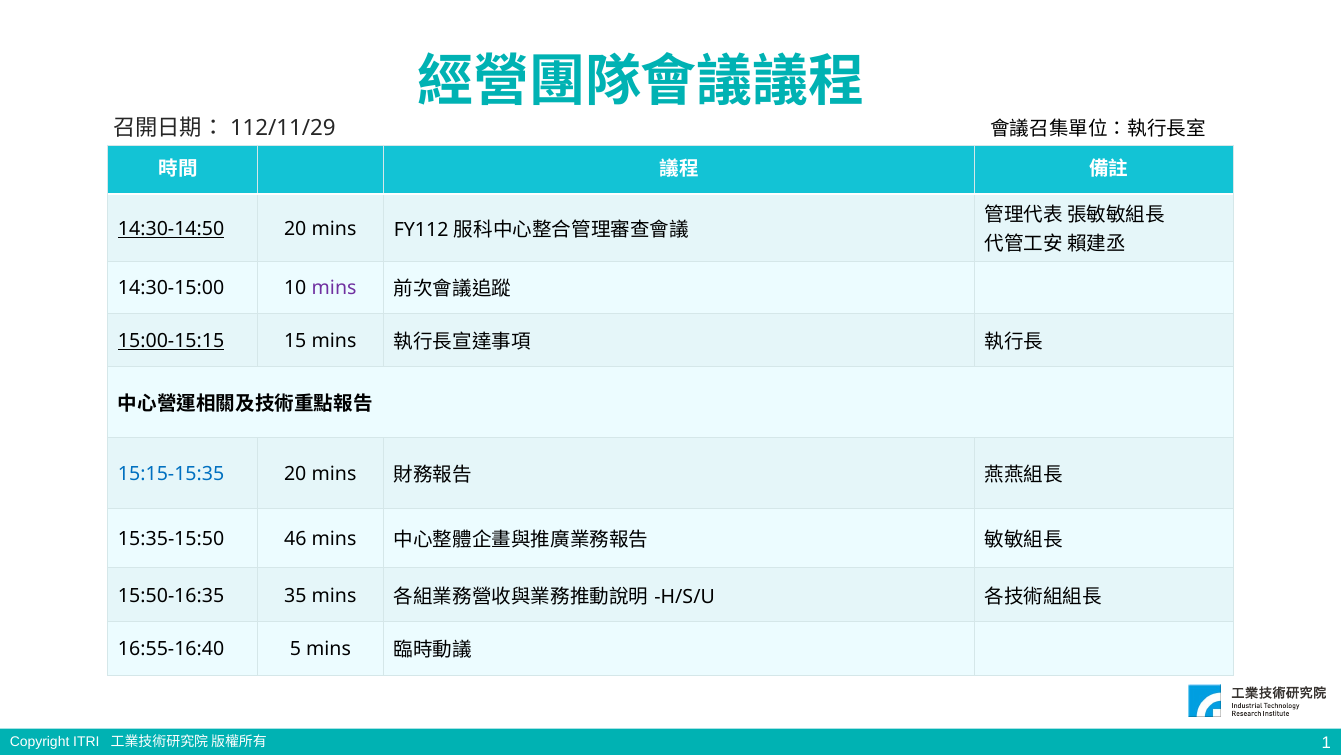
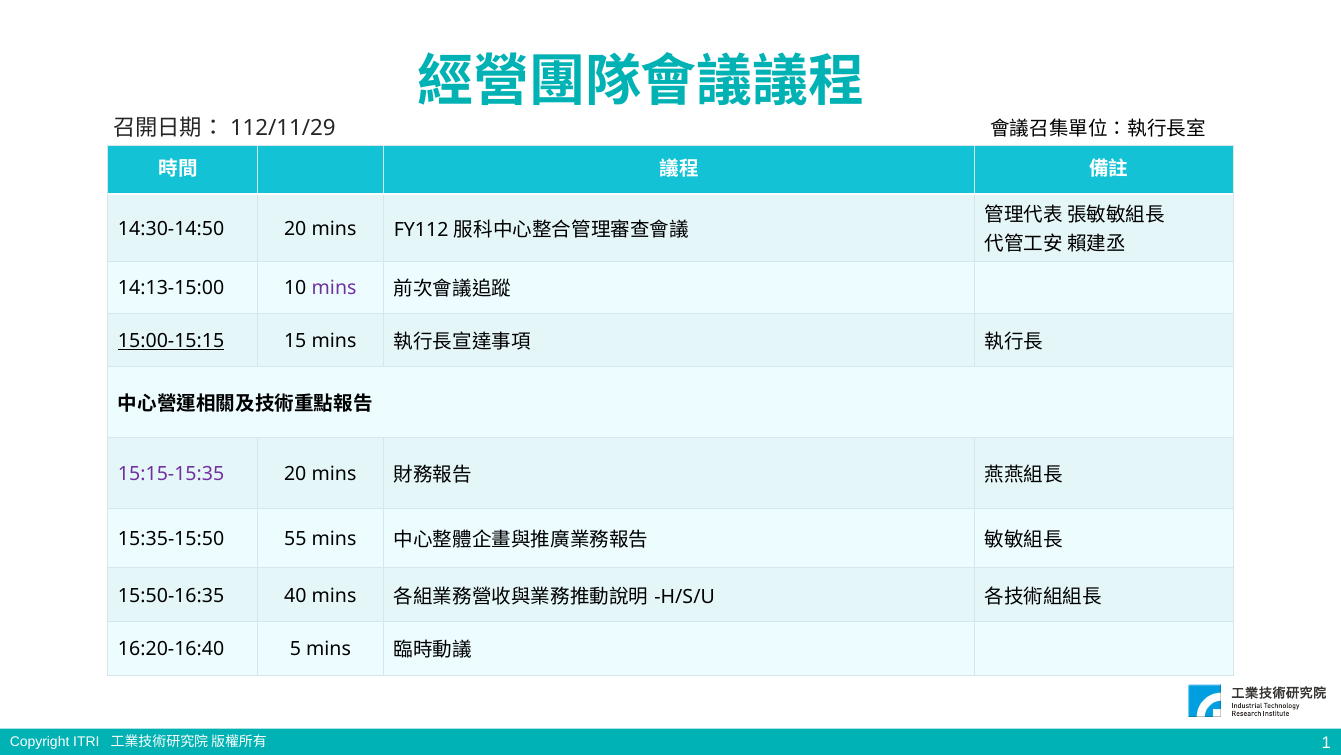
14:30-14:50 underline: present -> none (171, 228)
14:30-15:00: 14:30-15:00 -> 14:13-15:00 (171, 288)
15:15-15:35 colour: blue -> purple (171, 474)
46: 46 -> 55 (295, 539)
35: 35 -> 40 (295, 595)
16:55-16:40: 16:55-16:40 -> 16:20-16:40 (171, 649)
